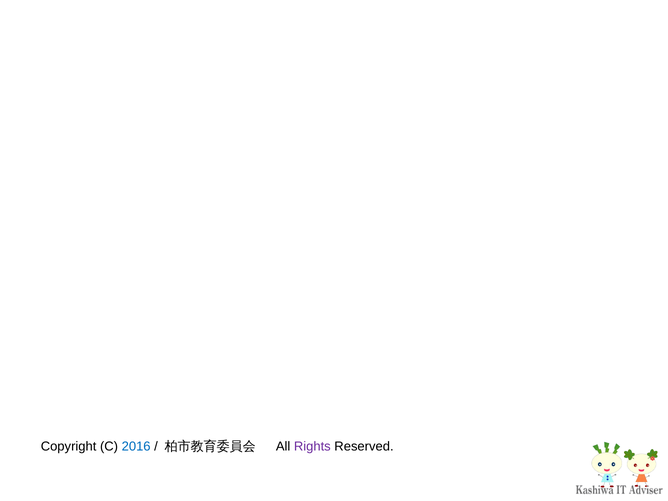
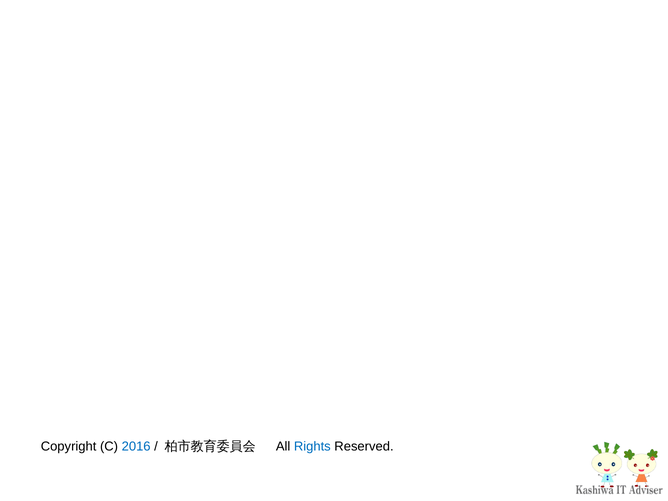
Rights colour: purple -> blue (312, 447)
